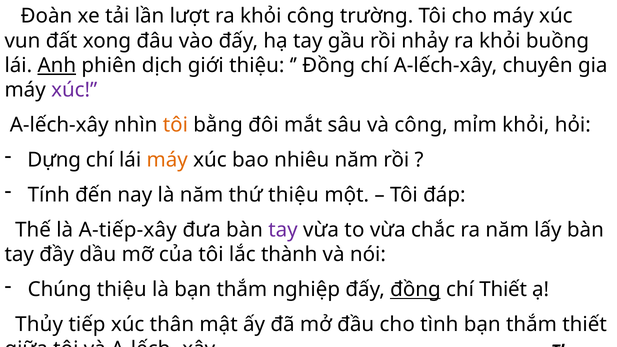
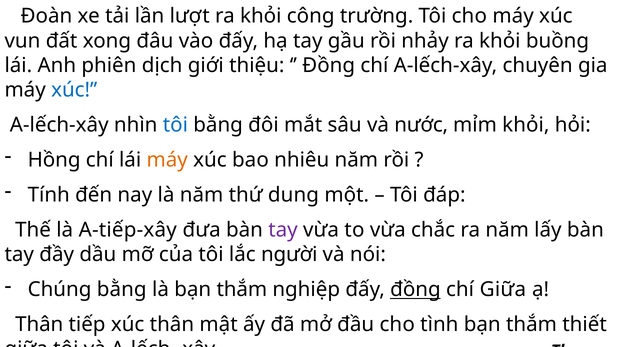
Anh underline: present -> none (57, 65)
xúc colour: purple -> blue (74, 90)
tôi colour: orange -> blue (175, 125)
và công: công -> nước (421, 125)
Dựng: Dựng -> Hồng (54, 160)
thứ thiệu: thiệu -> dung (293, 195)
thành: thành -> người (289, 255)
Chúng thiệu: thiệu -> bằng (122, 290)
chí Thiết: Thiết -> Giữa (503, 290)
Thủy: Thủy -> Thân (39, 325)
